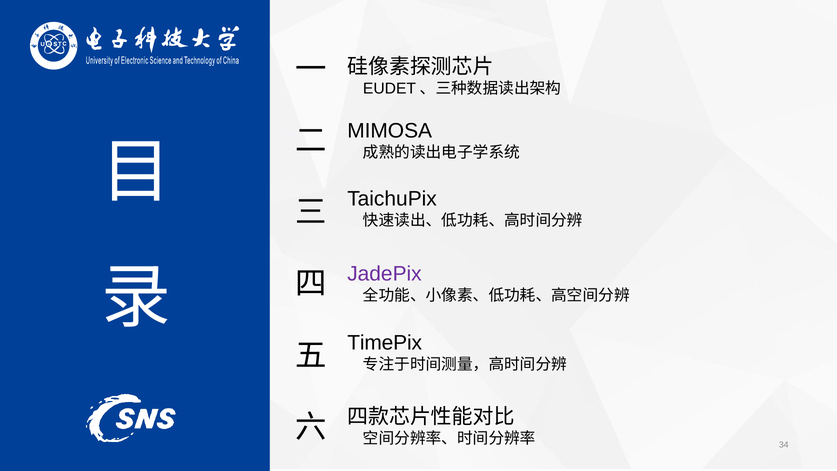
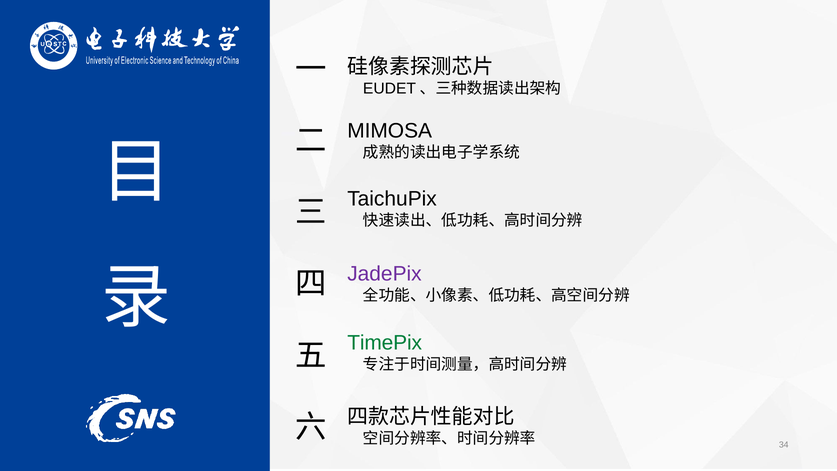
TimePix colour: black -> green (385, 343)
